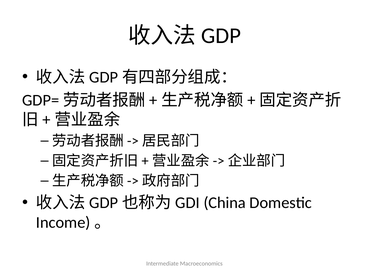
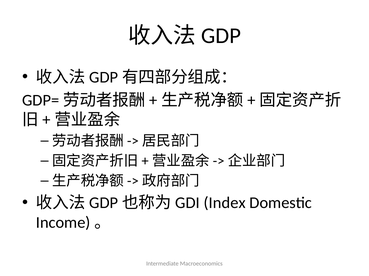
China: China -> Index (225, 203)
